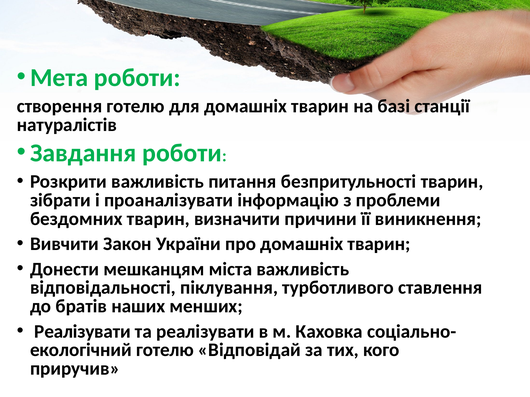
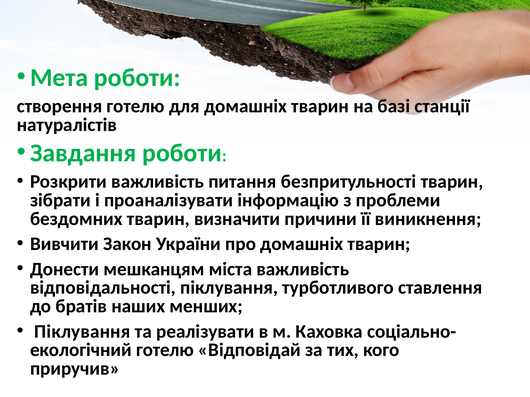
Реалізувати: Реалізувати -> Піклування (82, 332)
